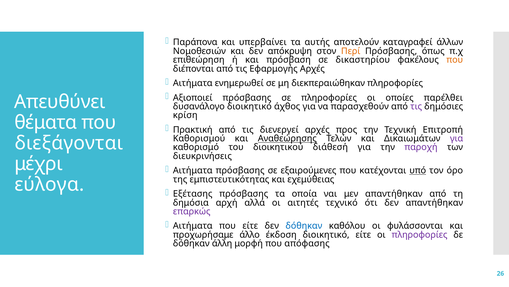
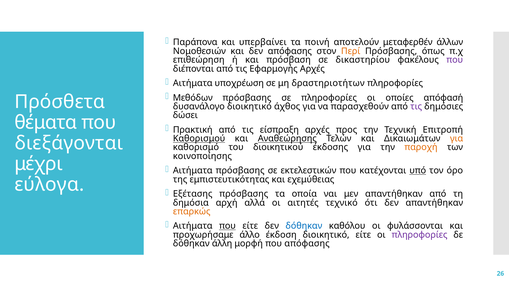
αυτής: αυτής -> ποινή (317, 42)
καταγραφεί: καταγραφεί -> μεταφερθέν (408, 42)
δεν απόκρυψη: απόκρυψη -> απόφασης (290, 51)
που colour: orange -> purple (455, 60)
ενημερωθεί: ενημερωθεί -> υποχρέωση (239, 83)
διεκπεραιώθηκαν: διεκπεραιώθηκαν -> δραστηριοτήτων (328, 83)
Αξιοποιεί: Αξιοποιεί -> Μεθόδων (193, 97)
παρέλθει: παρέλθει -> απόφασή (443, 97)
Απευθύνει: Απευθύνει -> Πρόσθετα (60, 102)
κρίση: κρίση -> δώσει (185, 115)
διενεργεί: διενεργεί -> είσπραξη (279, 129)
Καθορισμού underline: none -> present (199, 138)
για colour: purple -> orange (457, 138)
διάθεσή: διάθεσή -> έκδοσης (330, 147)
παροχή colour: purple -> orange (421, 147)
διευκρινήσεις: διευκρινήσεις -> κοινοποίησης (202, 156)
εξαιρούμενες: εξαιρούμενες -> εκτελεστικών (308, 170)
επαρκώς colour: purple -> orange (192, 211)
που underline: none -> present (227, 225)
